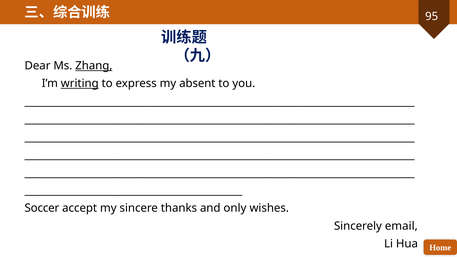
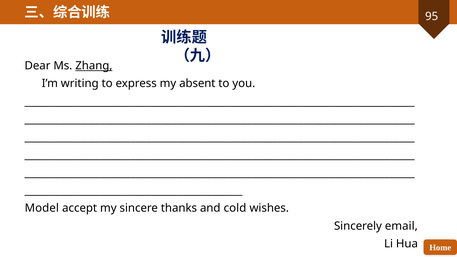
writing underline: present -> none (80, 84)
Soccer: Soccer -> Model (42, 208)
only: only -> cold (235, 208)
